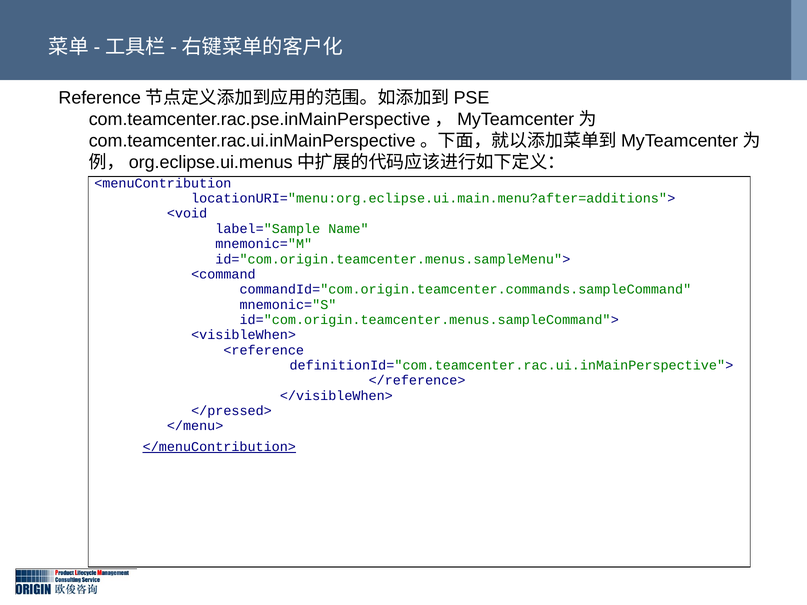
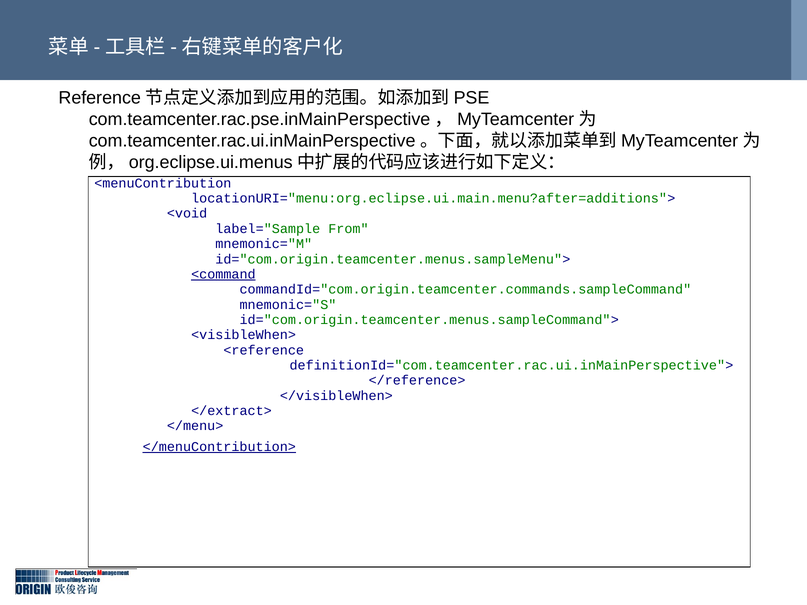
Name: Name -> From (348, 229)
<command underline: none -> present (223, 274)
</pressed>: </pressed> -> </extract> (231, 411)
